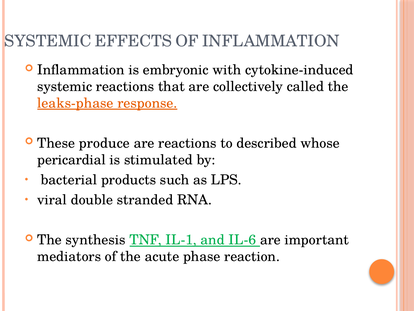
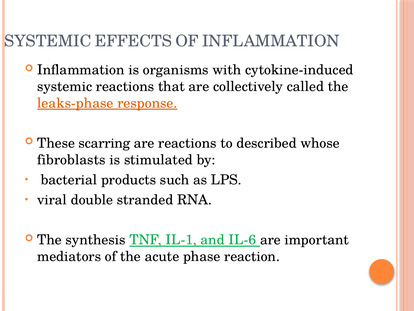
embryonic: embryonic -> organisms (176, 70)
produce: produce -> scarring (104, 143)
pericardial: pericardial -> fibroblasts (71, 160)
